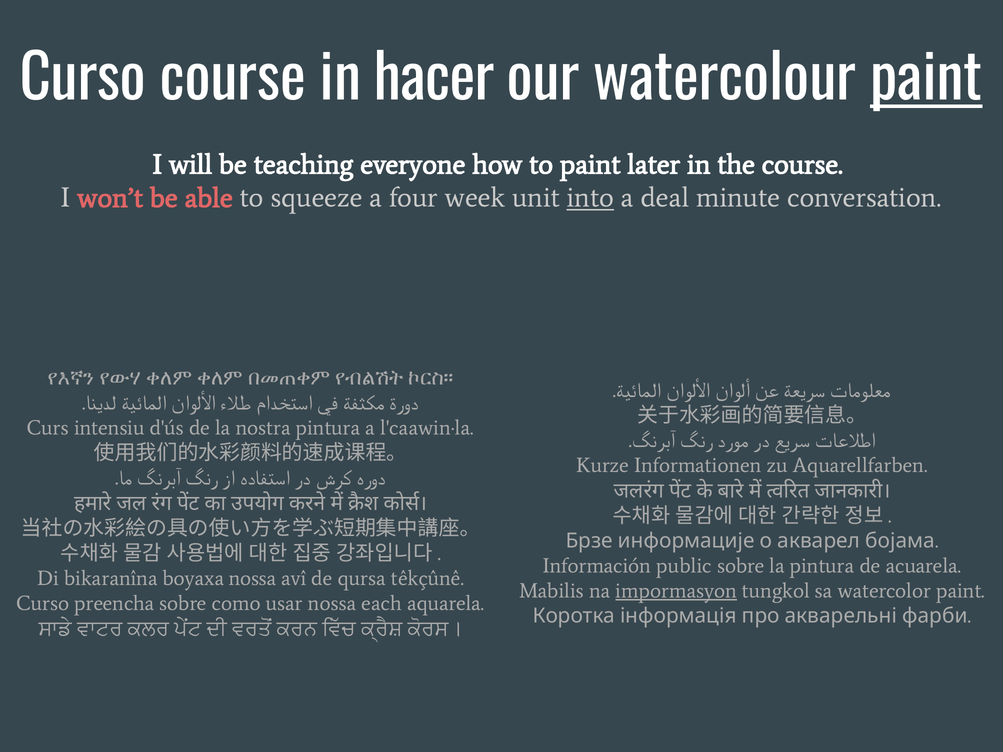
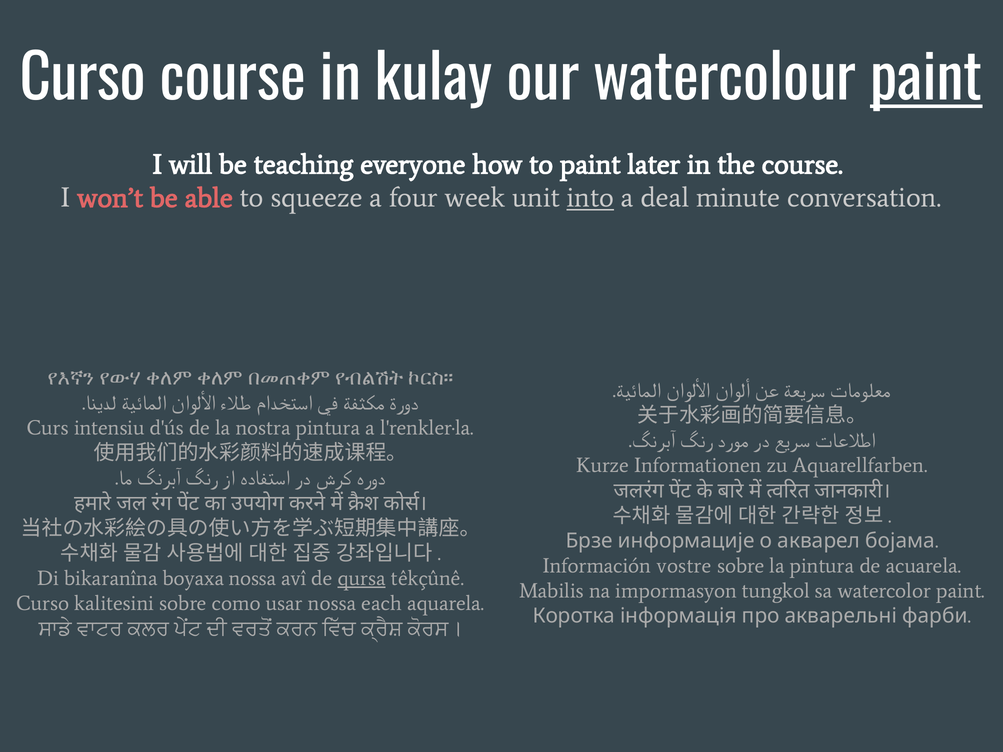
hacer: hacer -> kulay (434, 80)
l'caawin·la: l'caawin·la -> l'renkler·la (427, 428)
public: public -> vostre (684, 566)
qursa underline: none -> present (362, 579)
impormasyon underline: present -> none (676, 591)
preencha: preencha -> kalitesini (114, 604)
